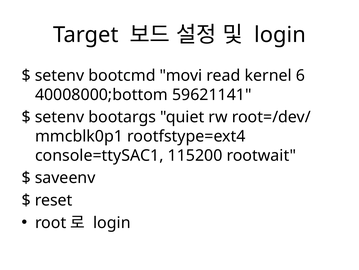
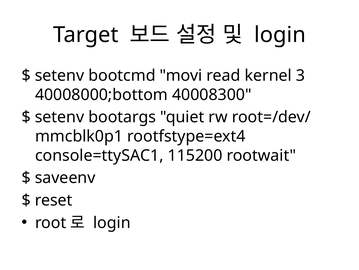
6: 6 -> 3 (300, 75)
59621141: 59621141 -> 40008300 (212, 94)
